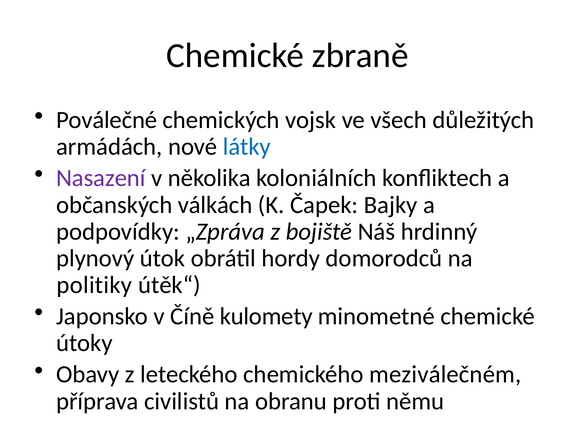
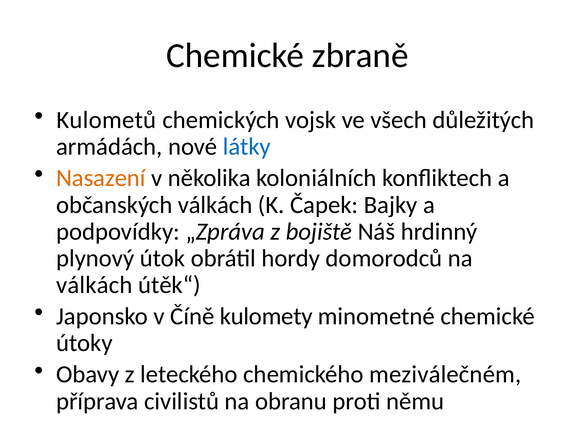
Poválečné: Poválečné -> Kulometů (106, 120)
Nasazení colour: purple -> orange (101, 178)
politiky: politiky -> válkách (94, 285)
